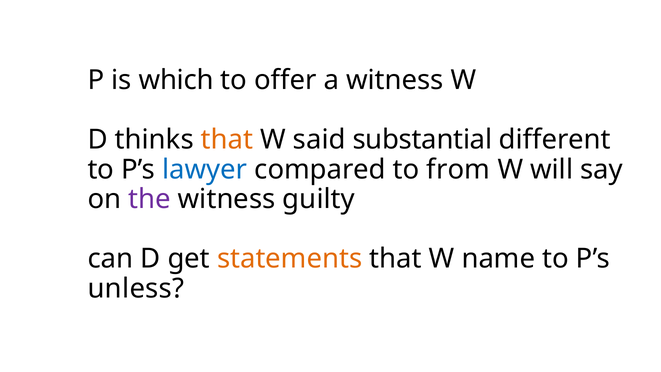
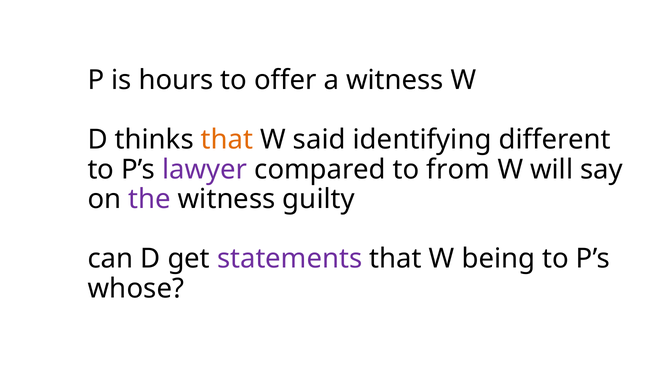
which: which -> hours (176, 80)
substantial: substantial -> identifying (422, 140)
lawyer colour: blue -> purple (205, 169)
statements colour: orange -> purple (290, 259)
name: name -> being (498, 259)
unless: unless -> whose (136, 288)
